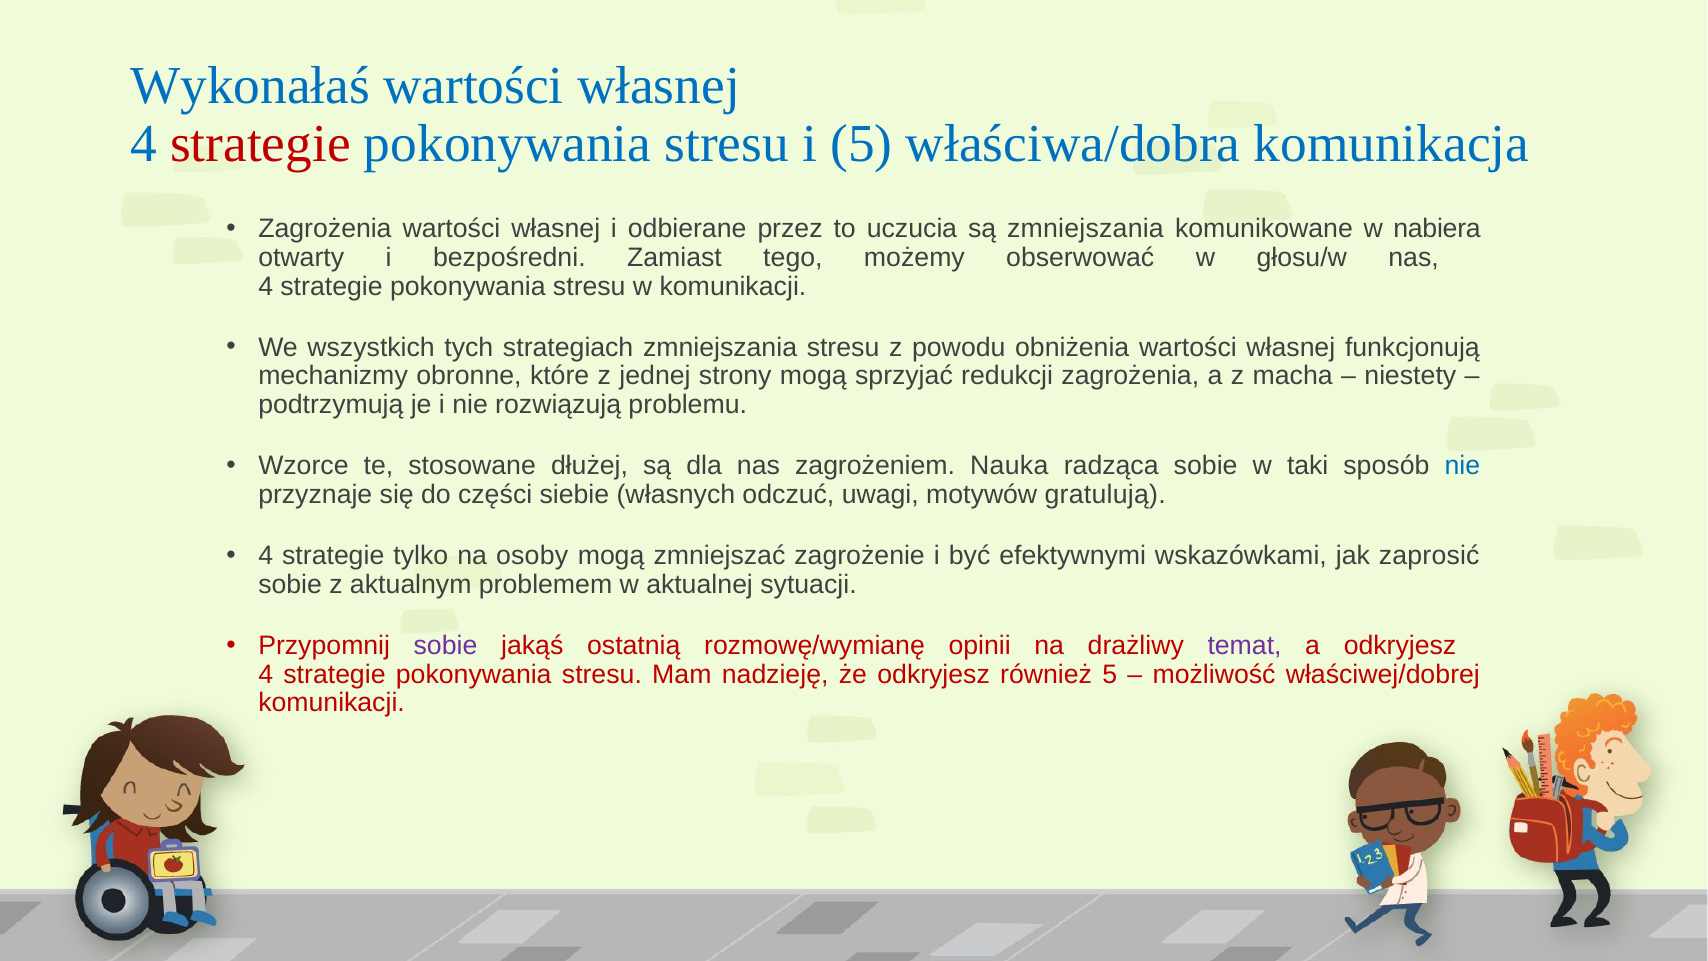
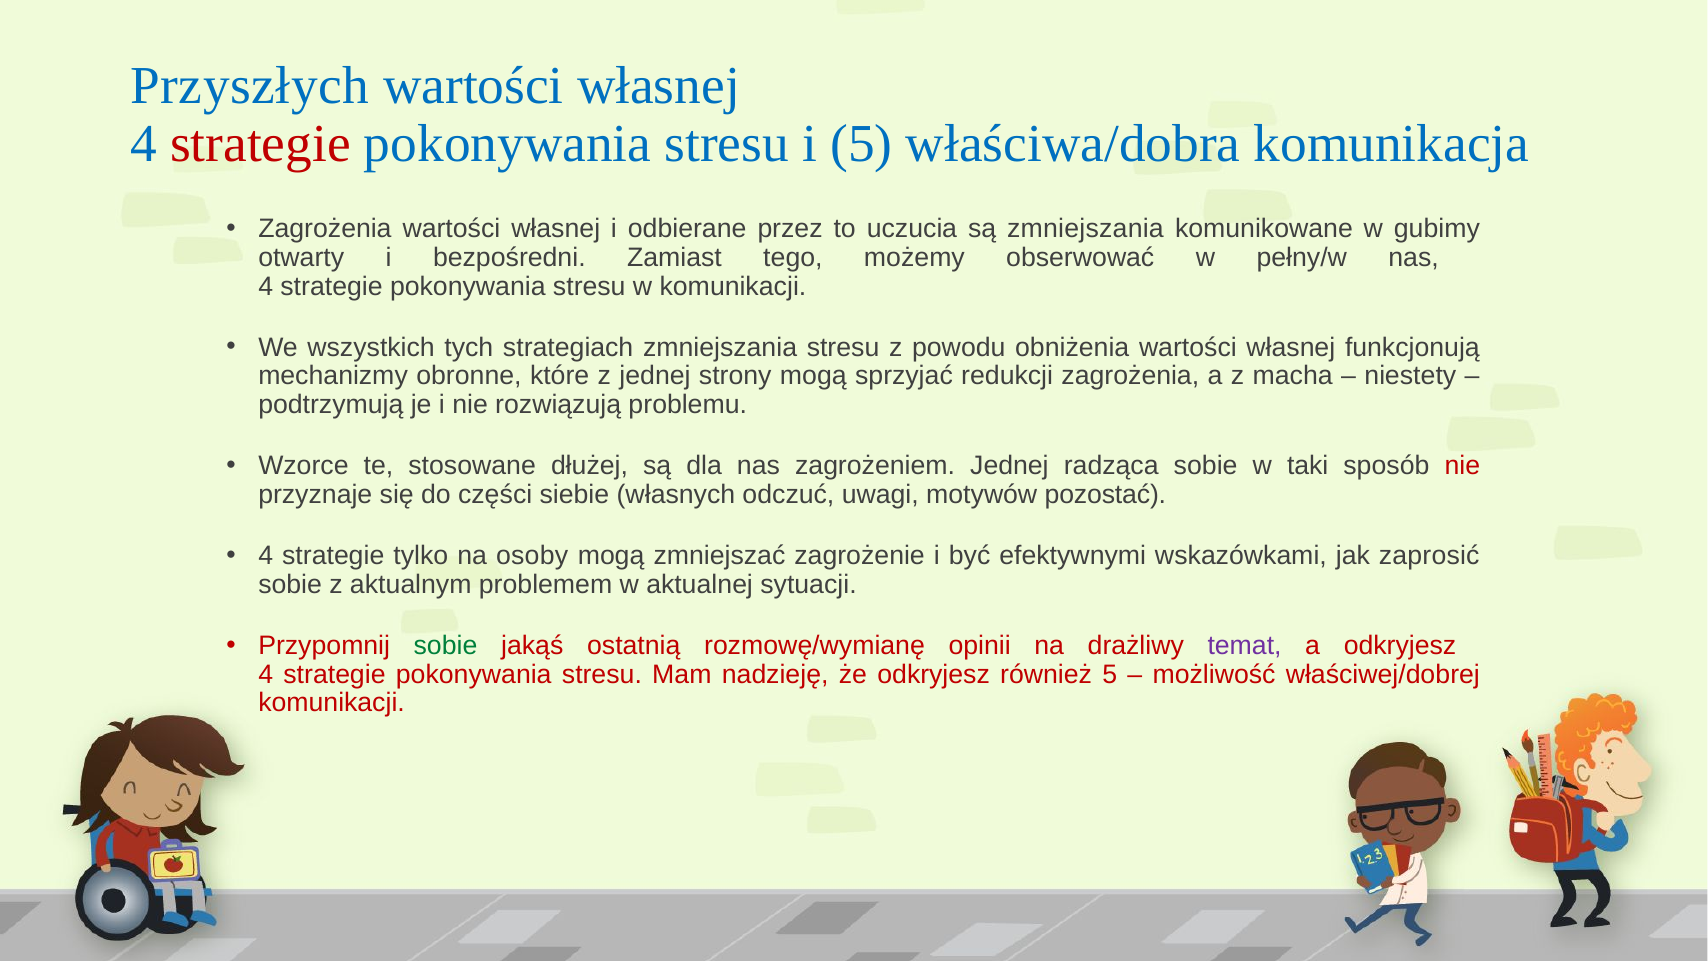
Wykonałaś: Wykonałaś -> Przyszłych (250, 86)
nabiera: nabiera -> gubimy (1437, 229)
głosu/w: głosu/w -> pełny/w (1302, 257)
zagrożeniem Nauka: Nauka -> Jednej (1009, 466)
nie colour: blue -> red (1462, 466)
gratulują: gratulują -> pozostać (1105, 495)
sobie colour: purple -> green (446, 645)
